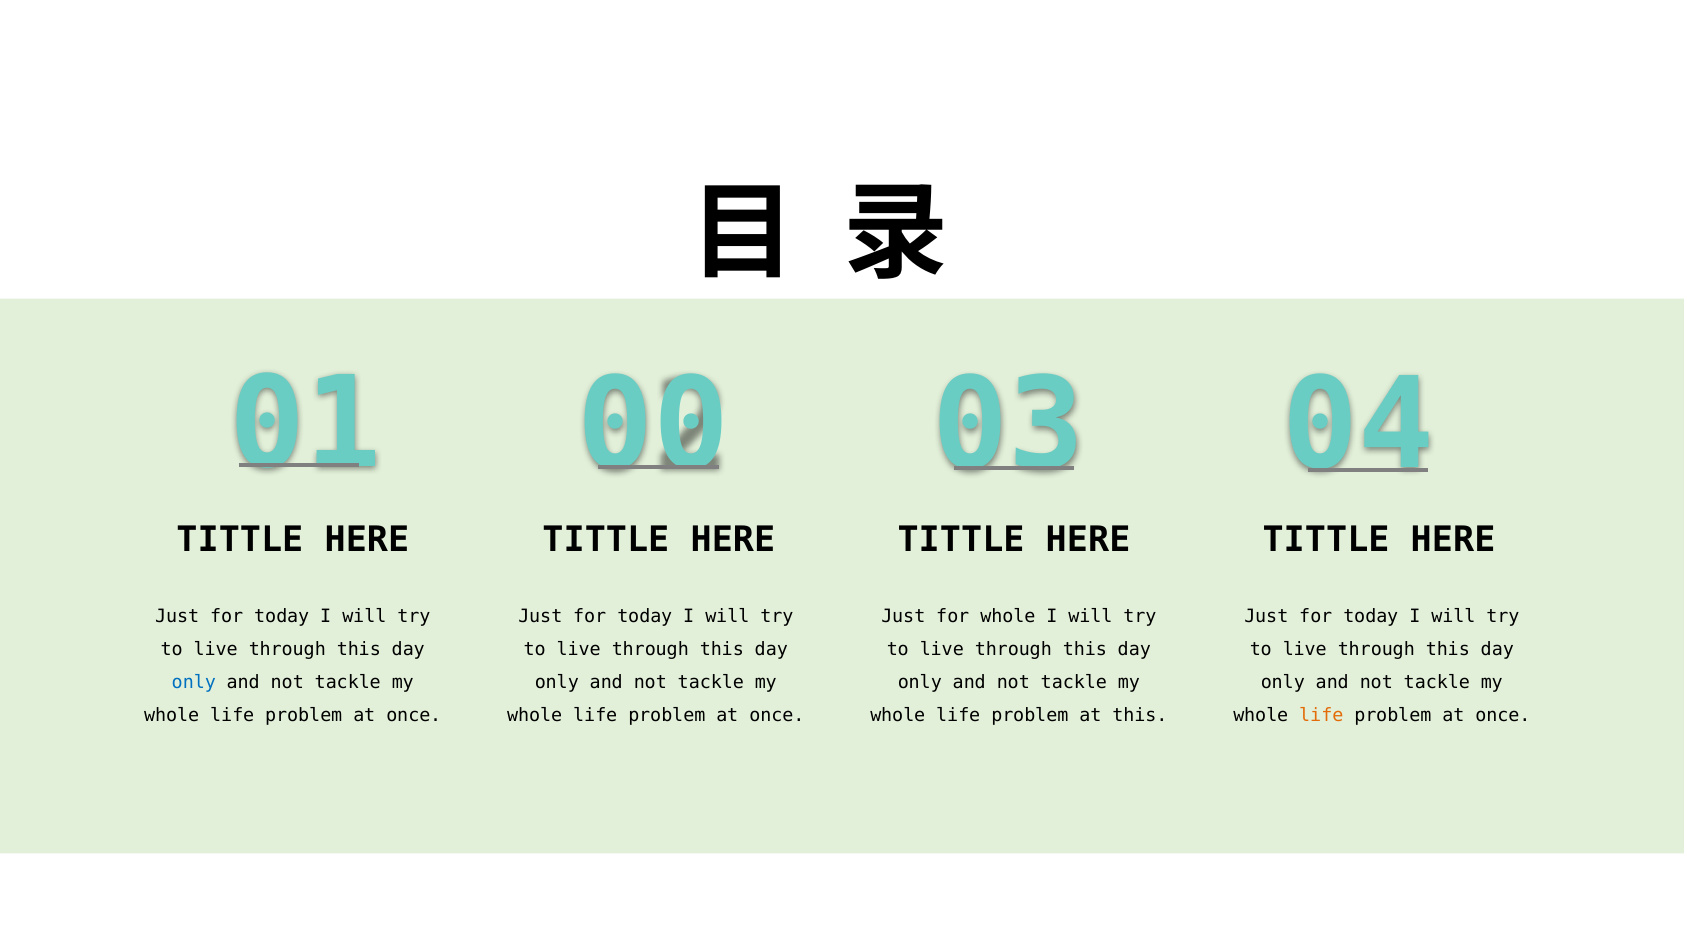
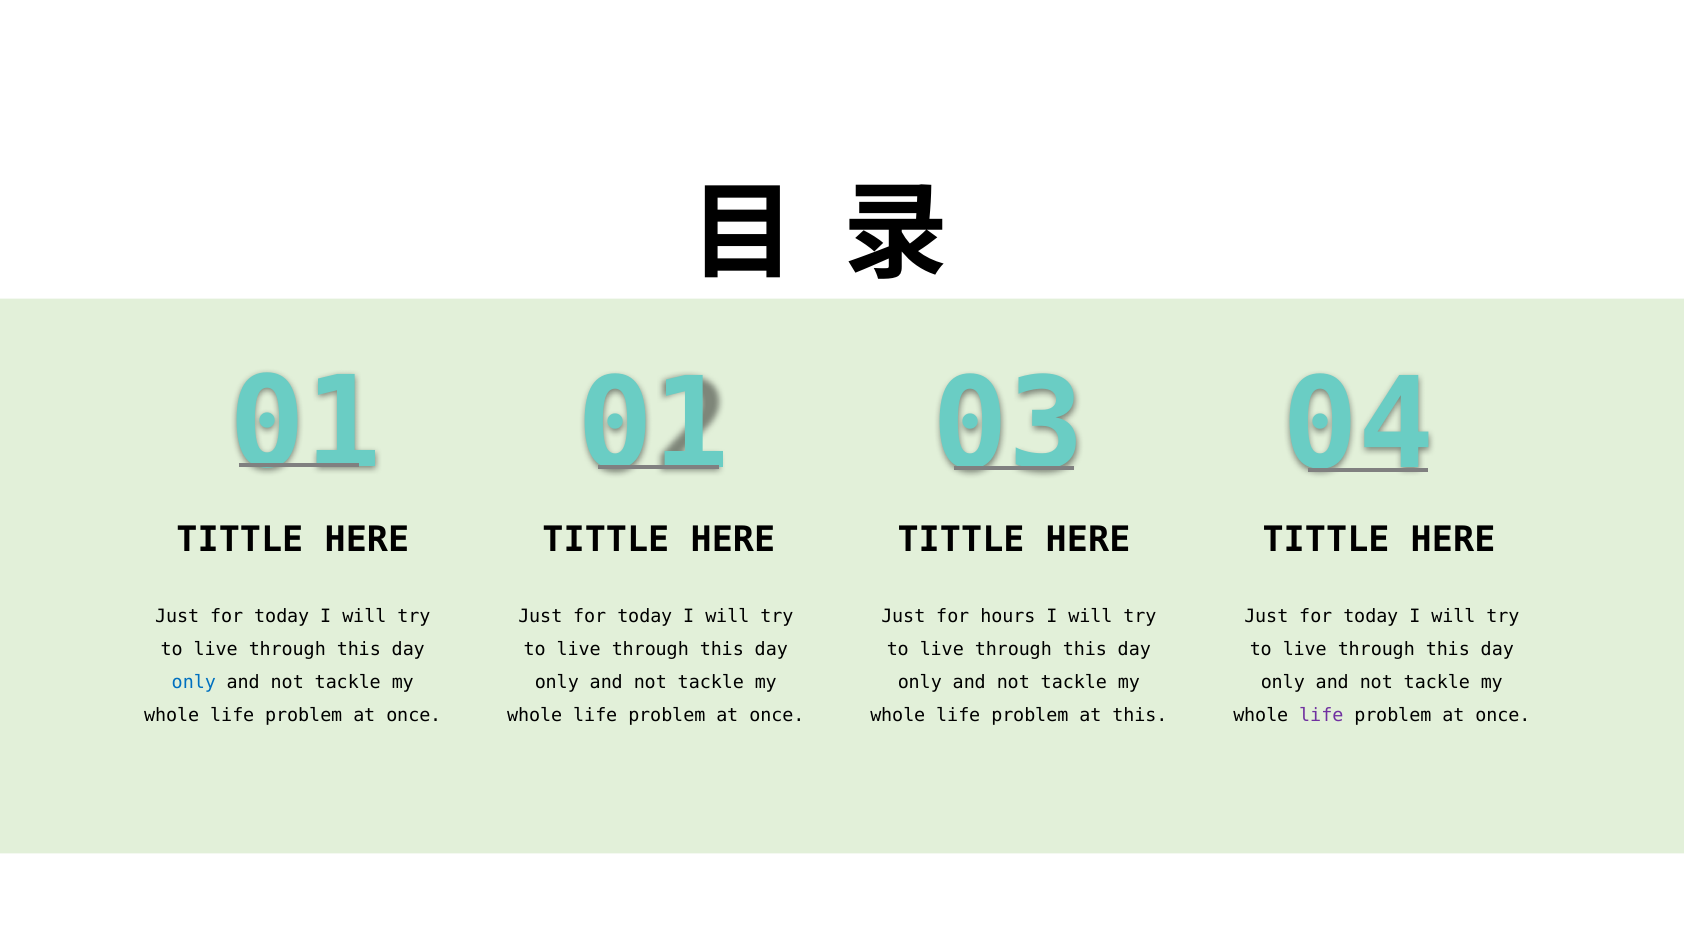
01 00: 00 -> 01 (654, 426)
for whole: whole -> hours (1008, 617)
life colour: orange -> purple (1321, 716)
